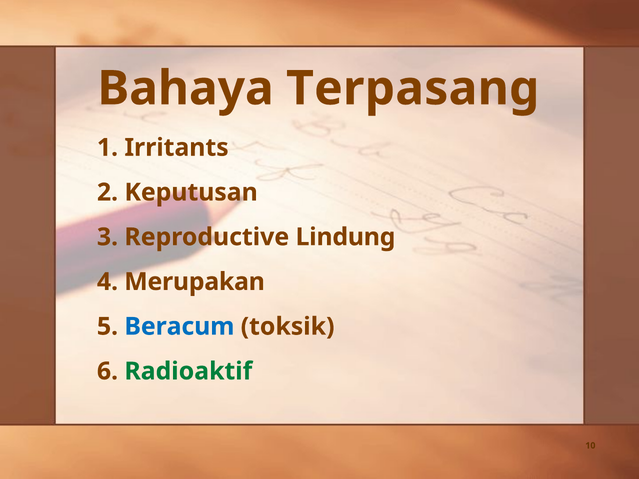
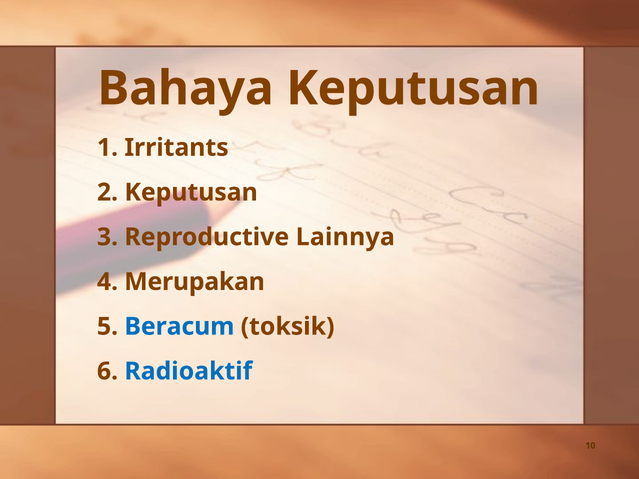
Bahaya Terpasang: Terpasang -> Keputusan (413, 89)
Lindung: Lindung -> Lainnya (345, 237)
Radioaktif colour: green -> blue (188, 371)
